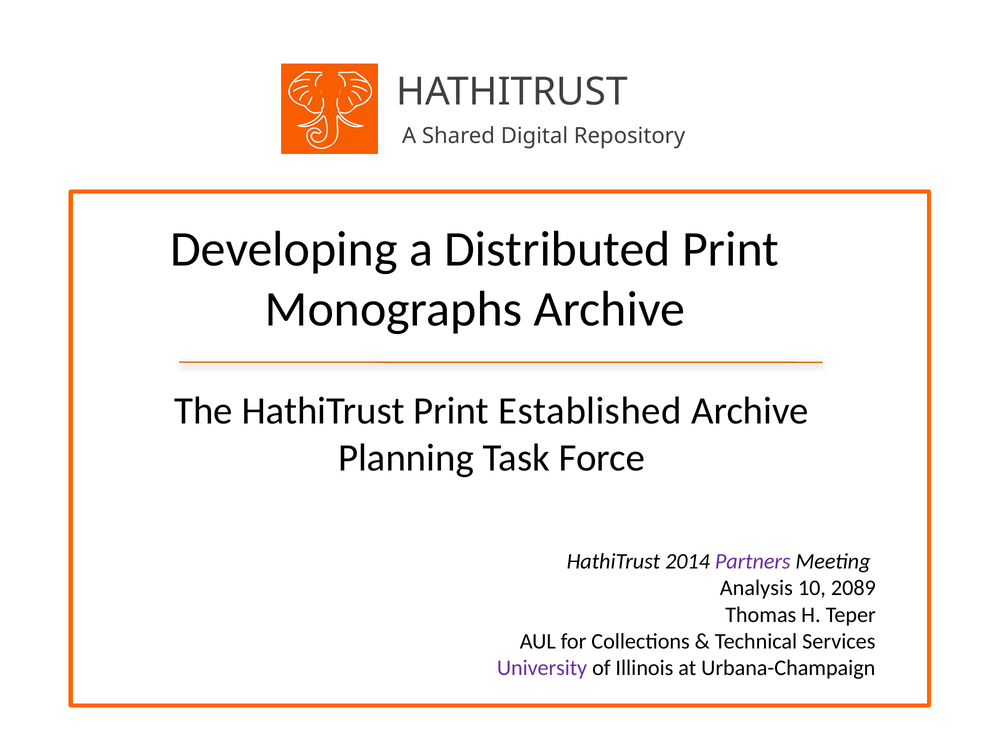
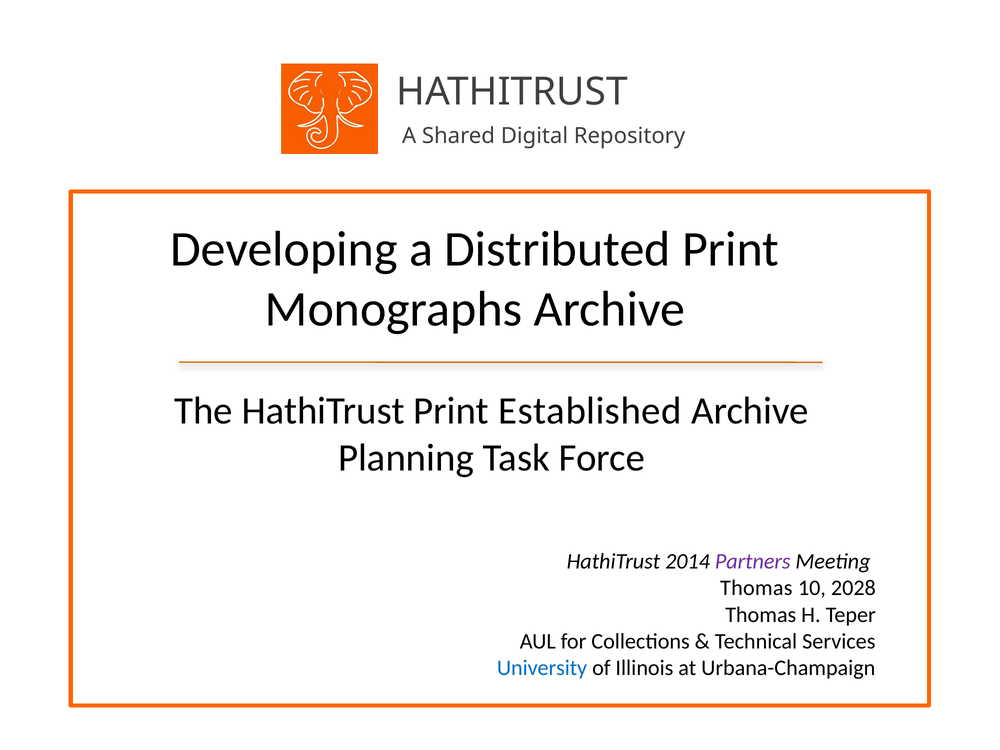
Analysis: Analysis -> Thomas (756, 588)
2089: 2089 -> 2028 (853, 588)
University colour: purple -> blue (542, 668)
